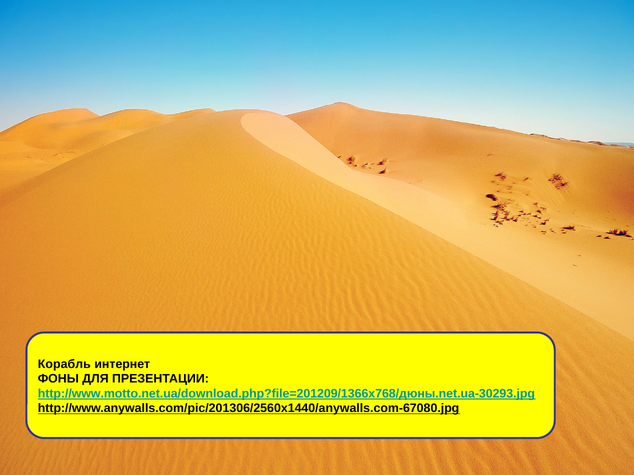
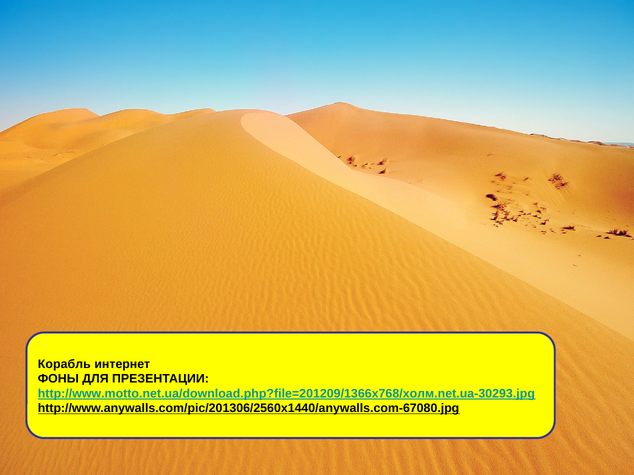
http://www.motto.net.ua/download.php?file=201209/1366x768/дюны.net.ua-30293.jpg: http://www.motto.net.ua/download.php?file=201209/1366x768/дюны.net.ua-30293.jpg -> http://www.motto.net.ua/download.php?file=201209/1366x768/холм.net.ua-30293.jpg (286, 394)
